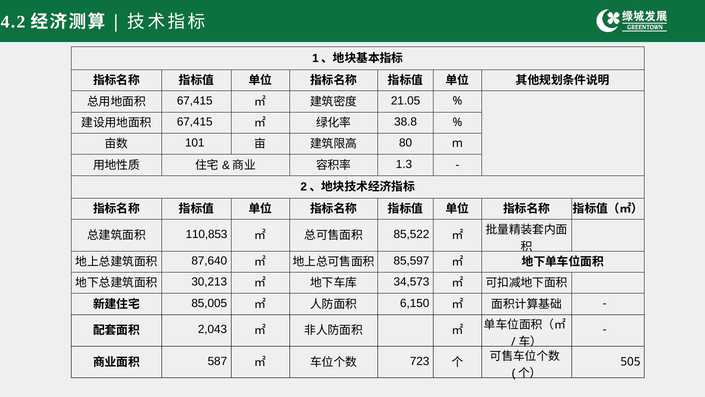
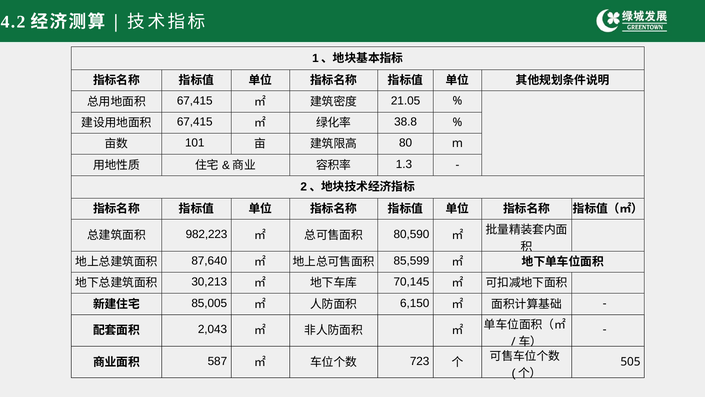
110,853: 110,853 -> 982,223 (207, 234)
85,522: 85,522 -> 80,590 (411, 234)
85,597: 85,597 -> 85,599 (411, 261)
34,573: 34,573 -> 70,145 (411, 282)
